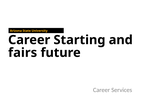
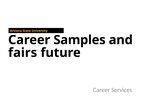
Starting: Starting -> Samples (80, 40)
